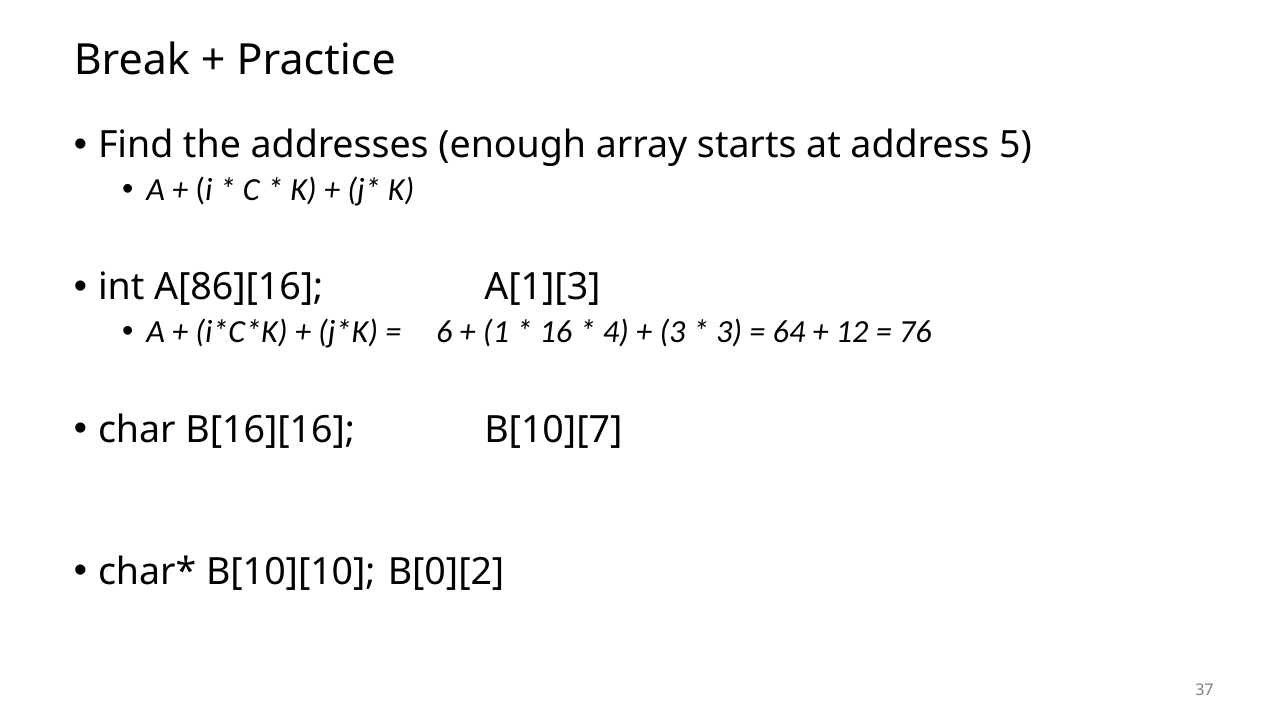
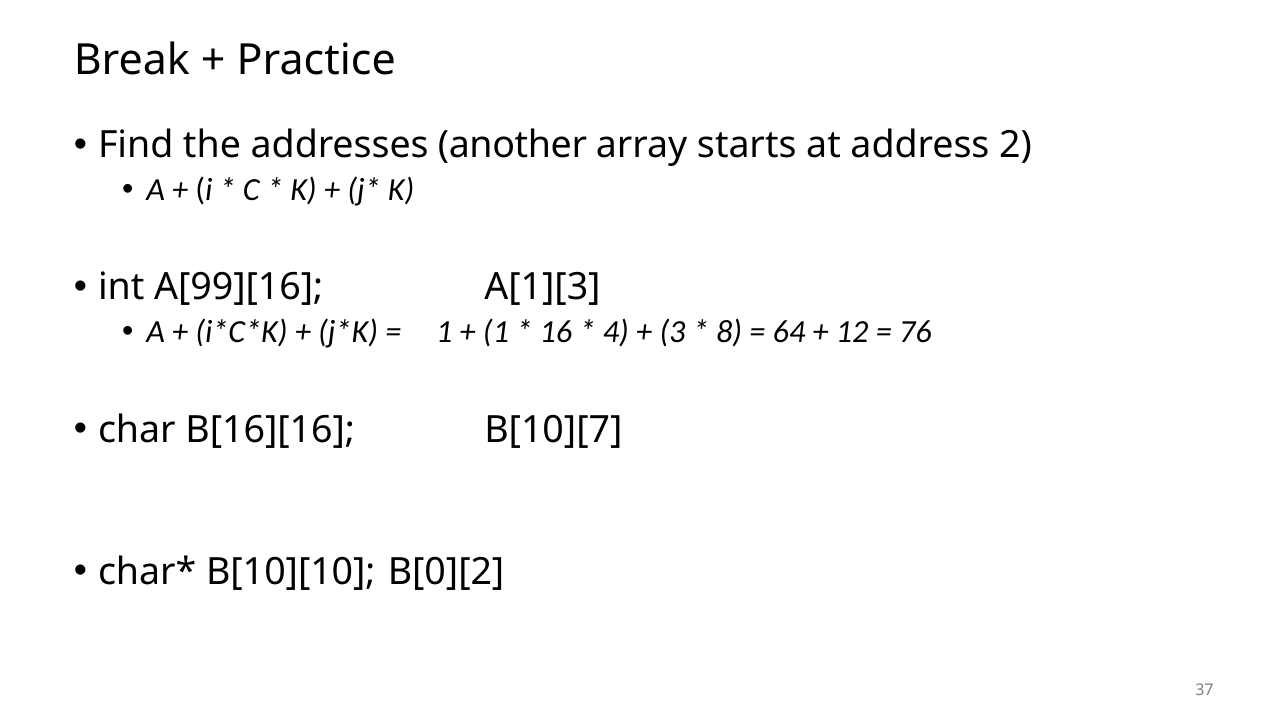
enough: enough -> another (512, 146)
5: 5 -> 2 (1016, 146)
A[86][16: A[86][16 -> A[99][16 (239, 288)
6: 6 -> 1 (444, 332)
3: 3 -> 8 (729, 332)
